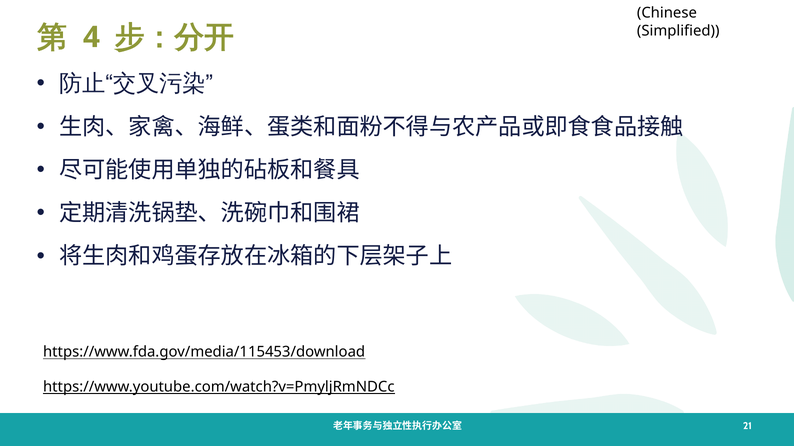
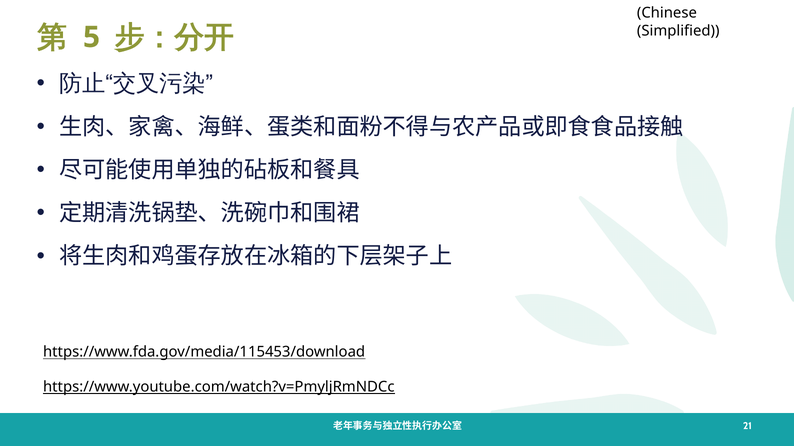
4: 4 -> 5 (91, 37)
